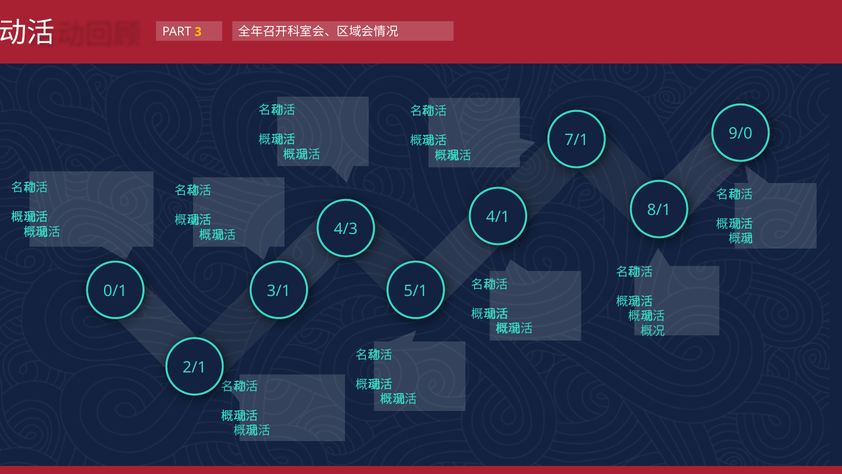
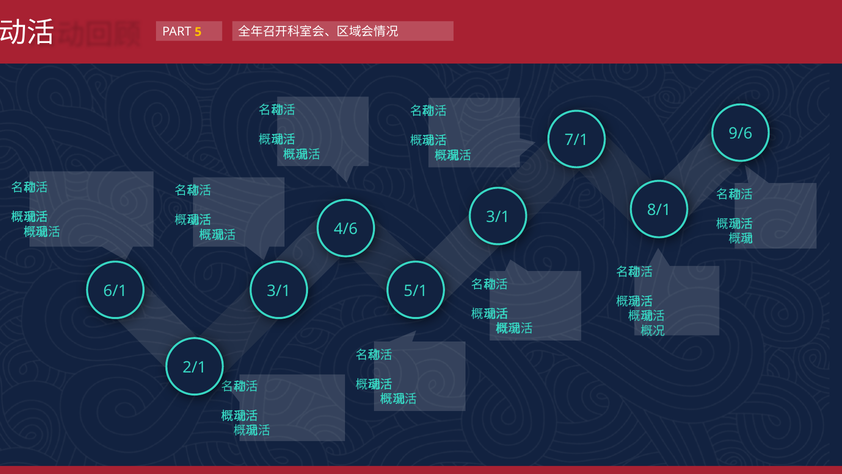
3: 3 -> 5 (198, 32)
9/0: 9/0 -> 9/6 (740, 134)
4/1: 4/1 -> 3/1 (498, 217)
4/3: 4/3 -> 4/6 (346, 229)
0/1: 0/1 -> 6/1 (115, 291)
